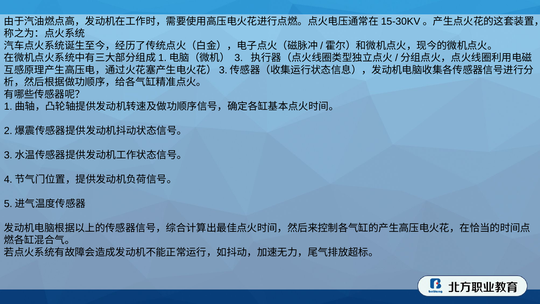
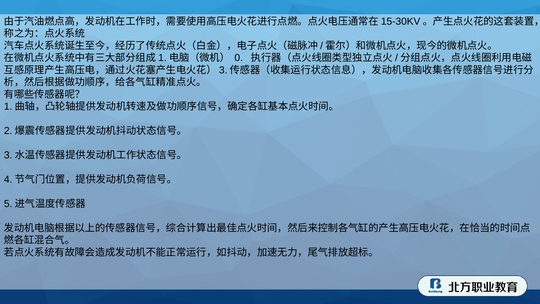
3: 3 -> 0 (239, 58)
